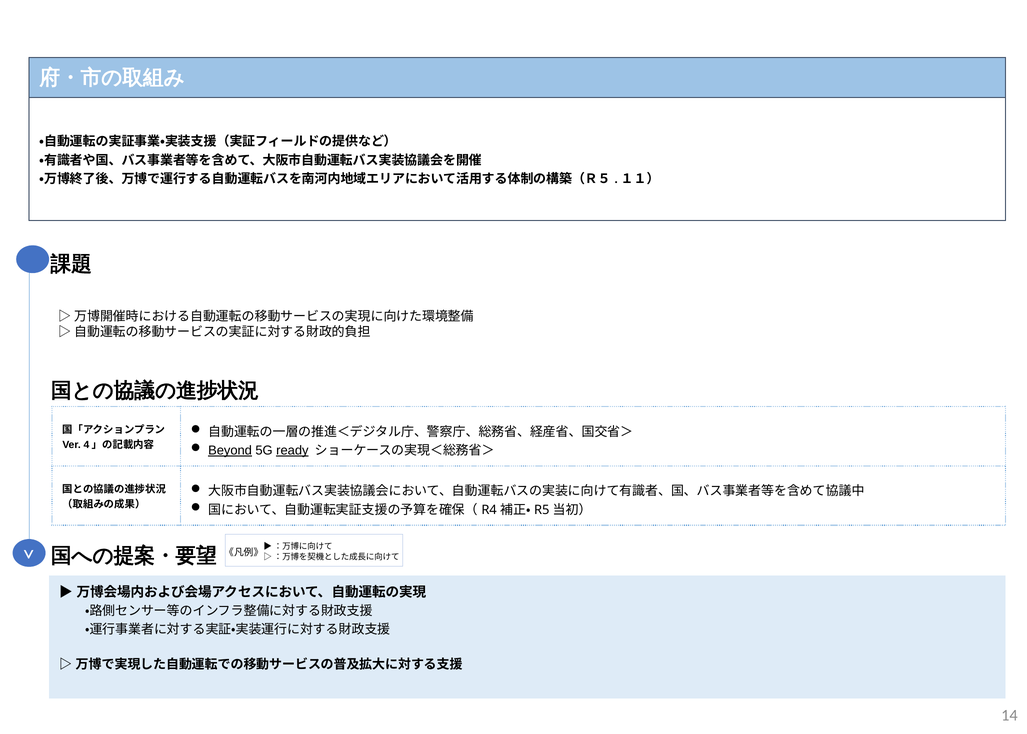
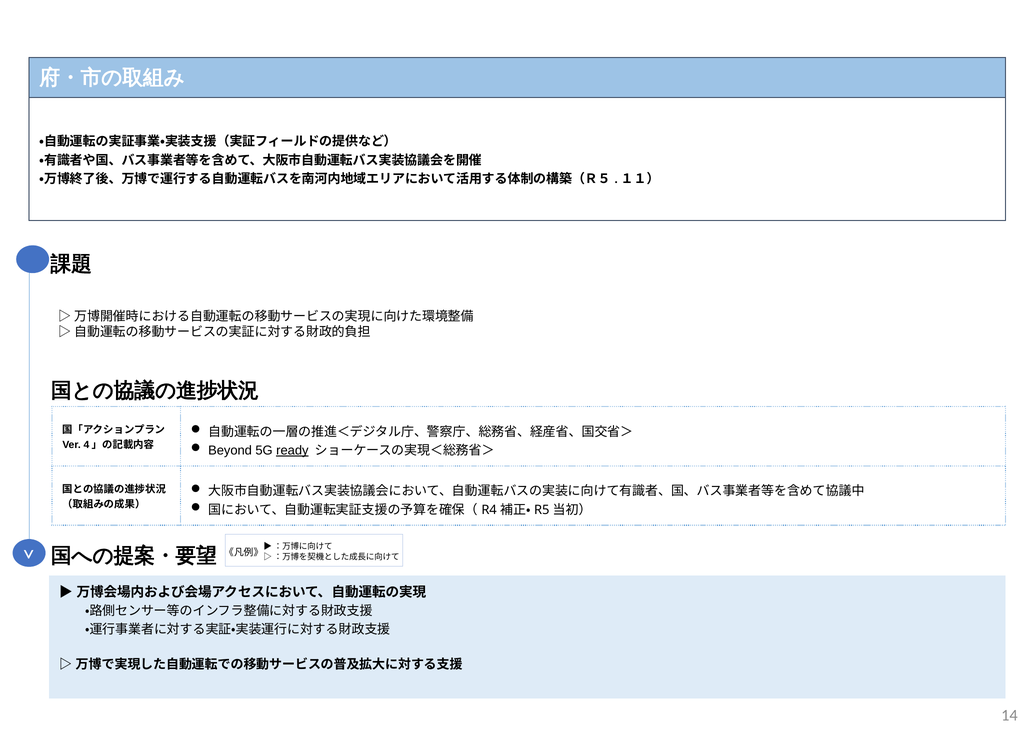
Beyond underline: present -> none (230, 450)
